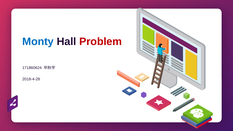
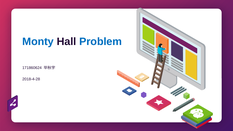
Problem colour: red -> blue (101, 42)
